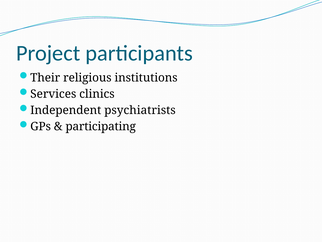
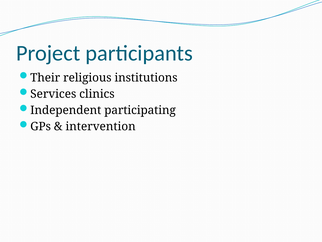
psychiatrists: psychiatrists -> participating (140, 110)
participating: participating -> intervention (101, 126)
